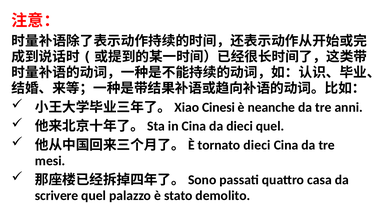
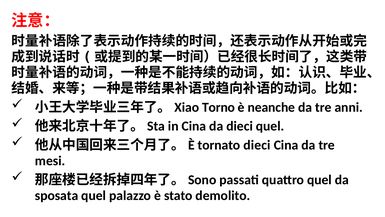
Cinesi: Cinesi -> Torno (219, 107)
quattro casa: casa -> quel (319, 179)
scrivere: scrivere -> sposata (57, 195)
